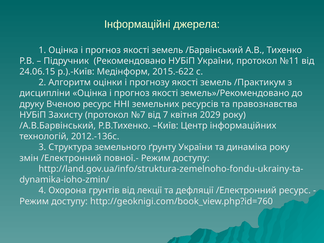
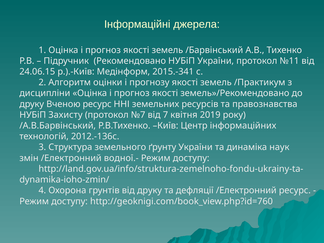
2015.-622: 2015.-622 -> 2015.-341 (173, 72)
2029: 2029 -> 2019 (210, 115)
динаміка року: року -> наук (279, 147)
повної.-: повної.- -> водної.- (121, 158)
від лекції: лекції -> друку (150, 190)
